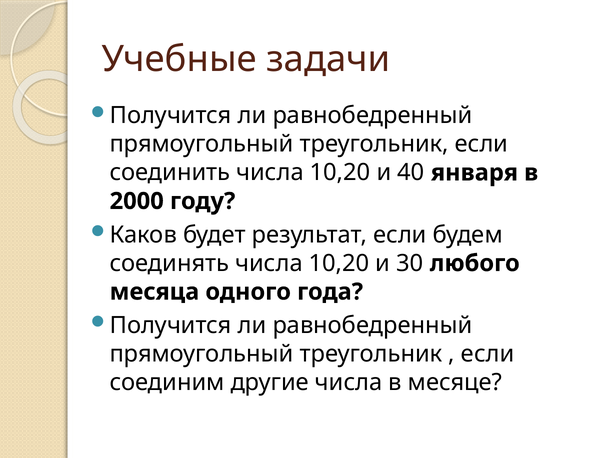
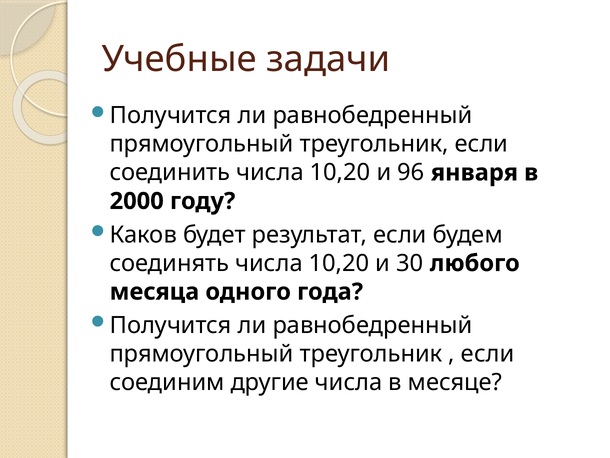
40: 40 -> 96 (411, 172)
